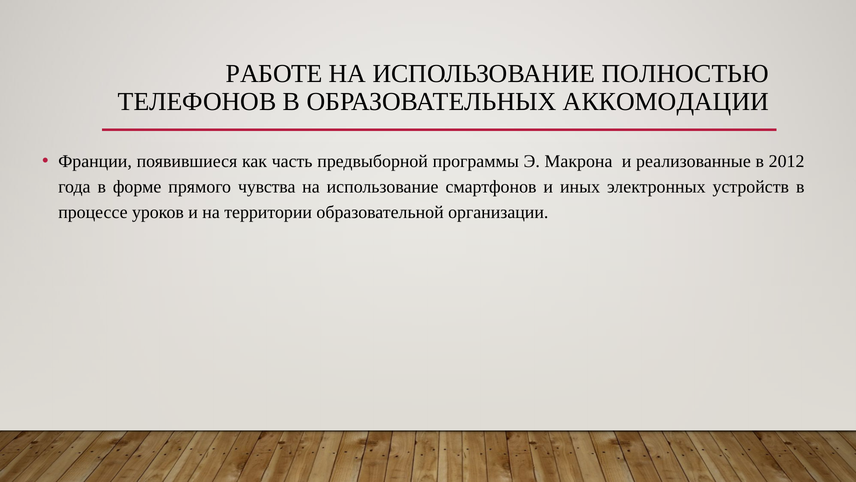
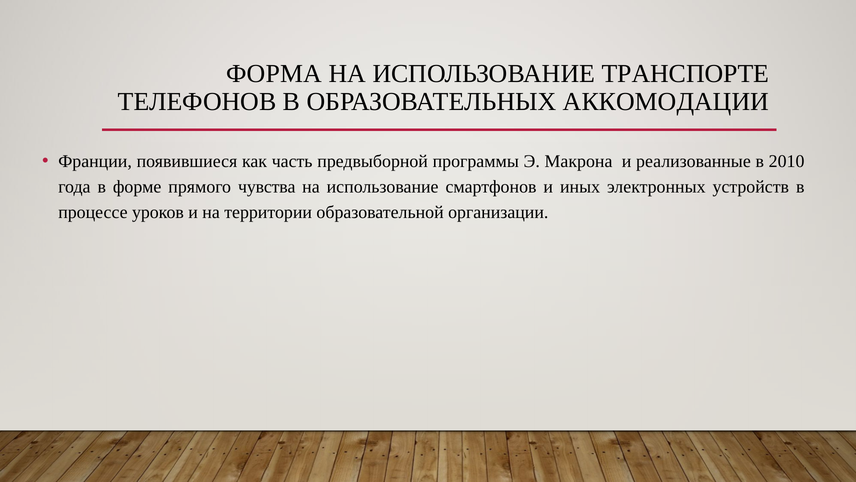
РАБОТЕ: РАБОТЕ -> ФОРМА (274, 74)
ПОЛНОСТЬЮ: ПОЛНОСТЬЮ -> ТРАНСПОРТЕ (685, 74)
2012: 2012 -> 2010 (787, 161)
